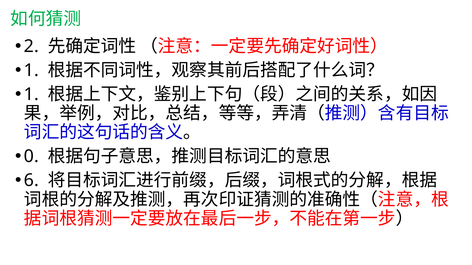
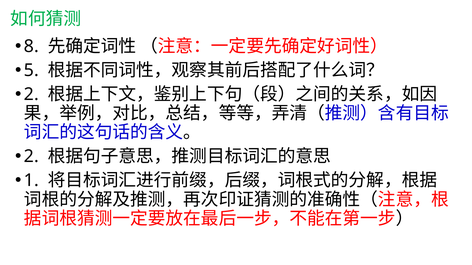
2: 2 -> 8 (31, 46)
1: 1 -> 5 (31, 70)
1: 1 -> 2 (31, 94)
0: 0 -> 2 (31, 157)
6: 6 -> 1 (31, 181)
